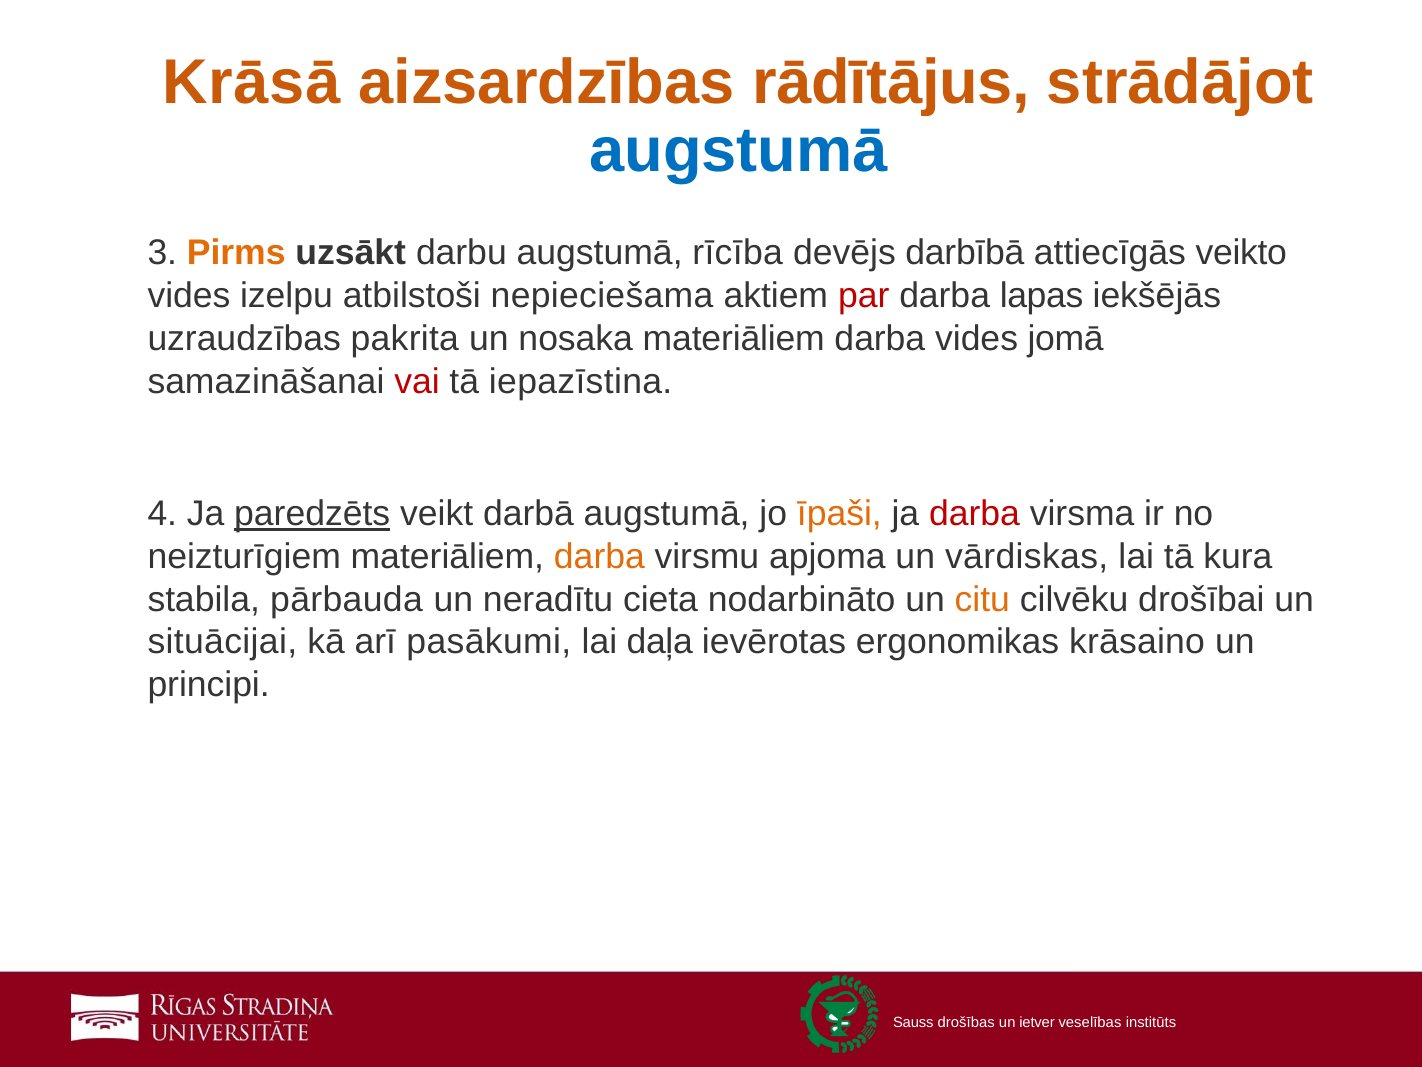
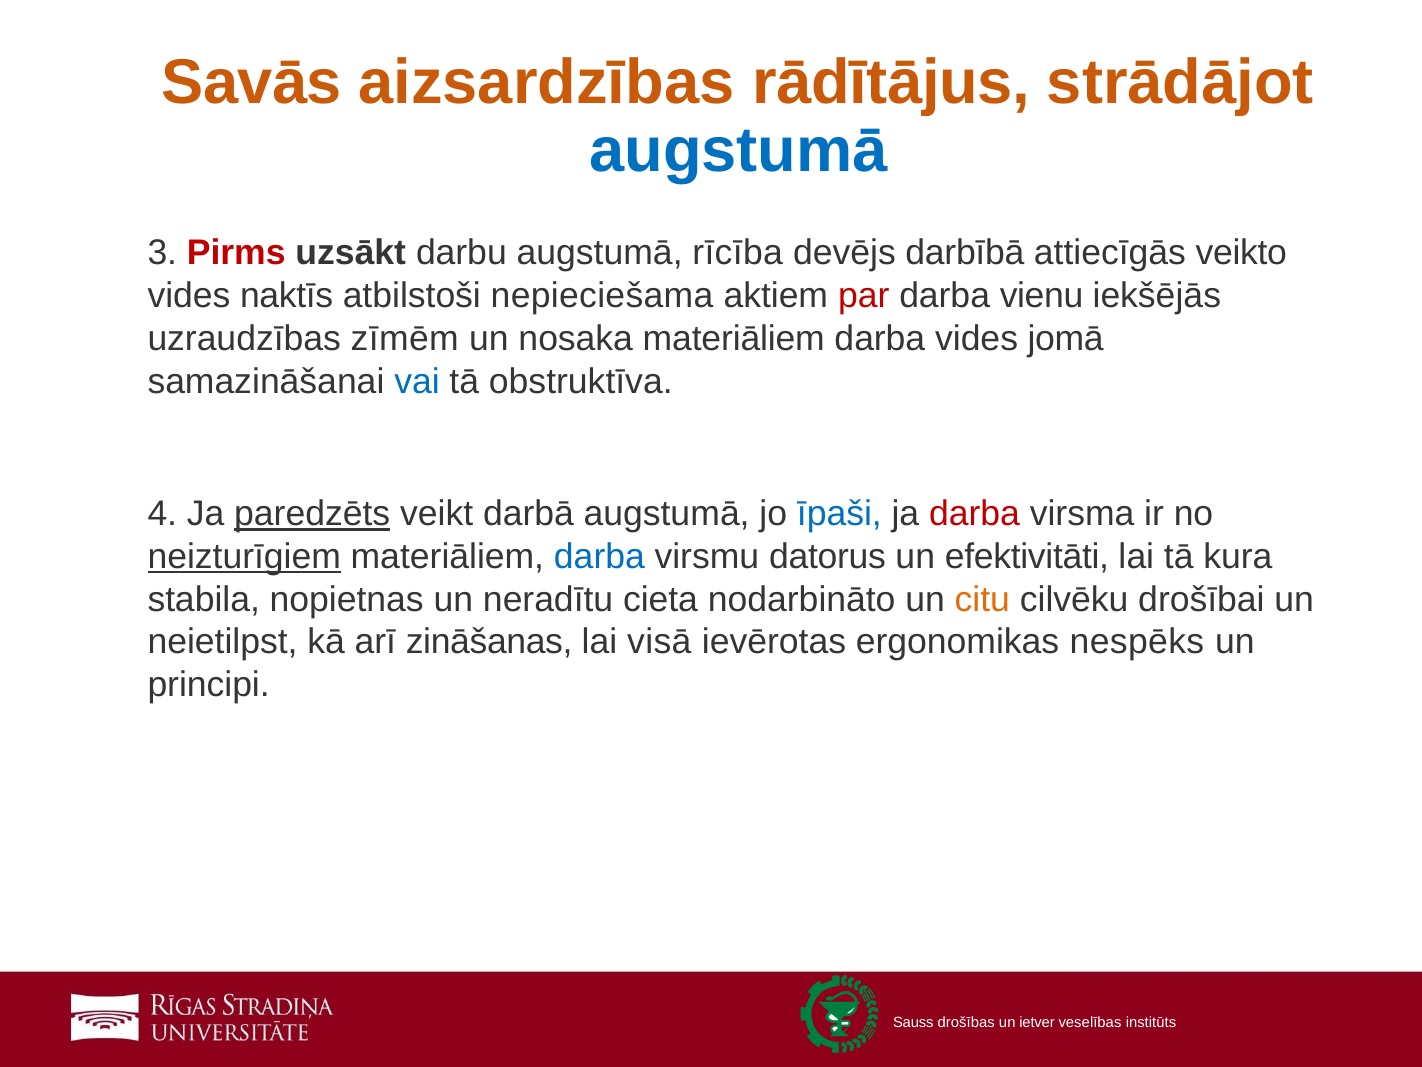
Krāsā: Krāsā -> Savās (252, 82)
Pirms colour: orange -> red (236, 253)
izelpu: izelpu -> naktīs (287, 296)
lapas: lapas -> vienu (1042, 296)
pakrita: pakrita -> zīmēm (405, 338)
vai colour: red -> blue (417, 381)
iepazīstina: iepazīstina -> obstruktīva (581, 381)
īpaši colour: orange -> blue (839, 514)
neizturīgiem underline: none -> present (244, 557)
darba colour: orange -> blue (599, 557)
apjoma: apjoma -> datorus (827, 557)
vārdiskas: vārdiskas -> efektivitāti (1027, 557)
pārbauda: pārbauda -> nopietnas (347, 599)
situācijai: situācijai -> neietilpst (223, 642)
pasākumi: pasākumi -> zināšanas (489, 642)
daļa: daļa -> visā (659, 642)
krāsaino: krāsaino -> nespēks (1137, 642)
